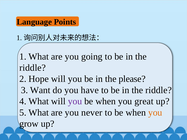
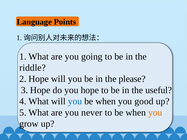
3 Want: Want -> Hope (40, 90)
you have: have -> hope (90, 90)
riddle: riddle -> useful (159, 90)
you colour: purple -> blue (75, 101)
great: great -> good (144, 101)
